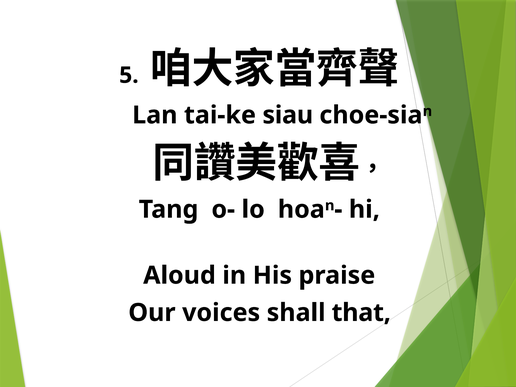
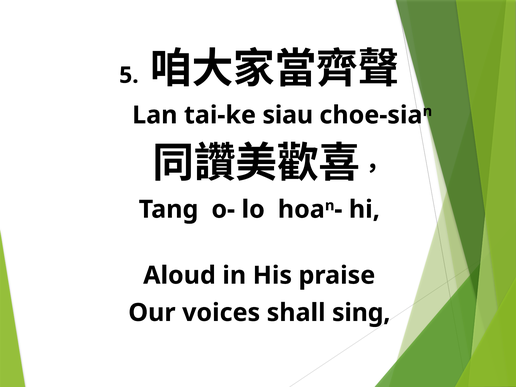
that: that -> sing (361, 313)
